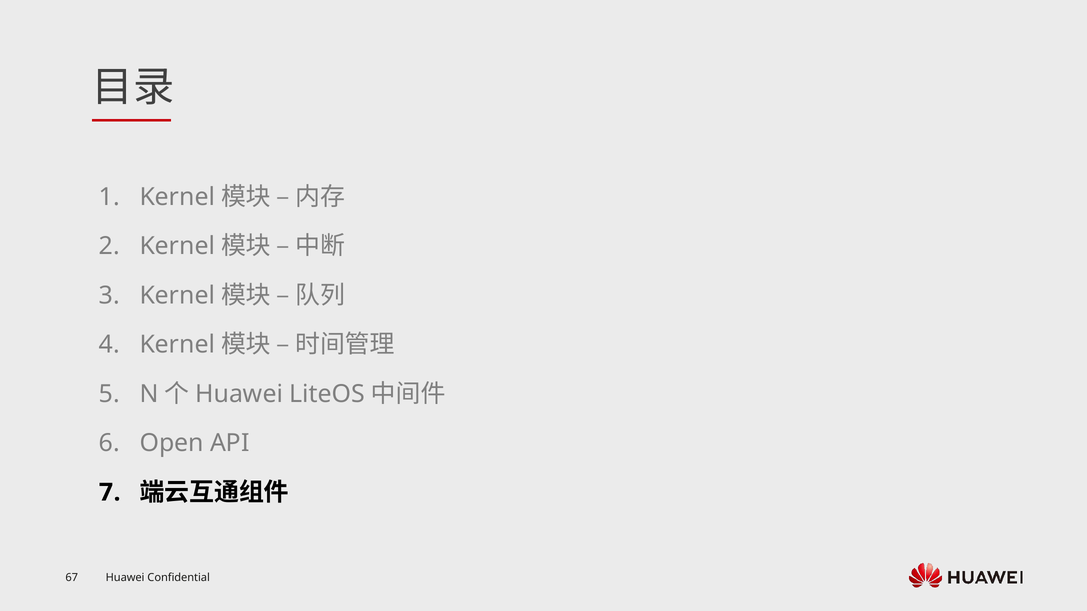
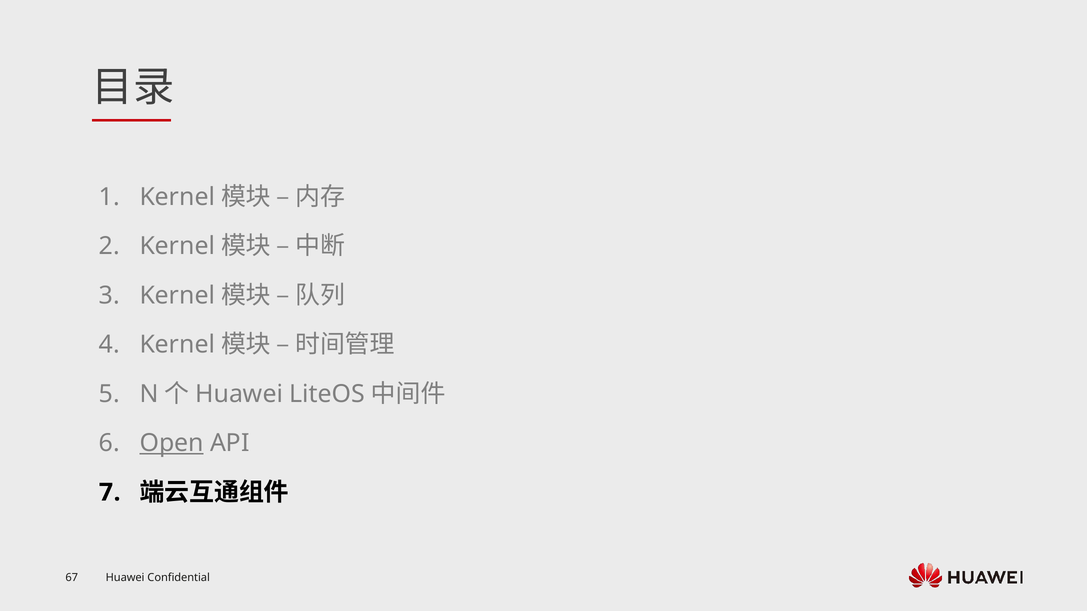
Open underline: none -> present (172, 443)
